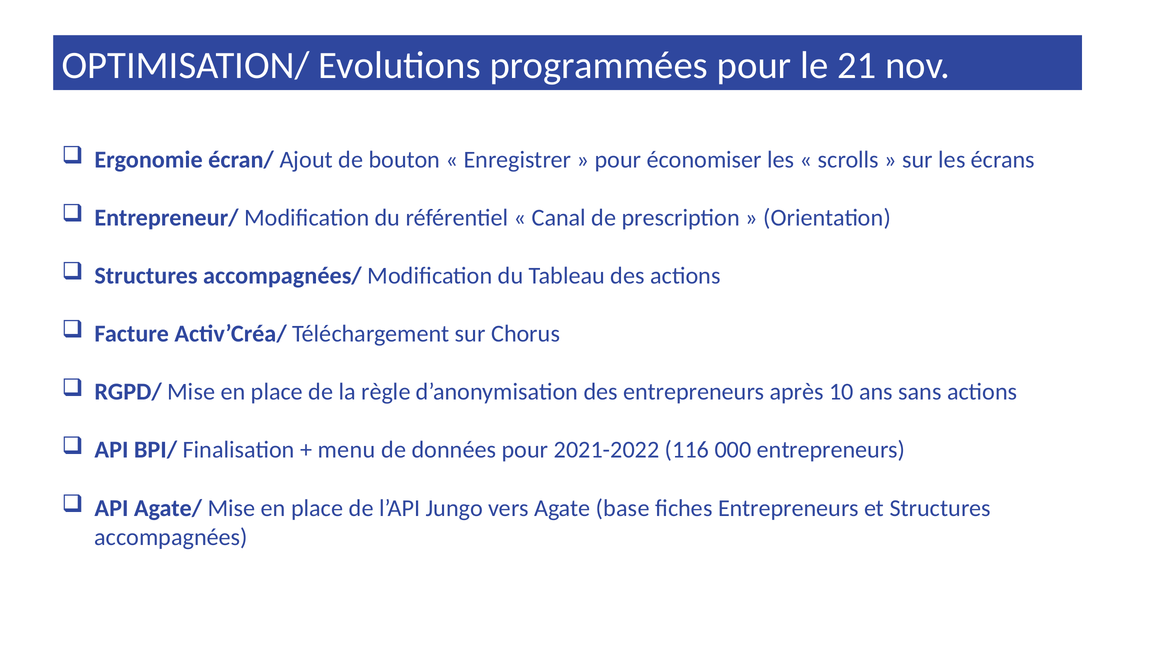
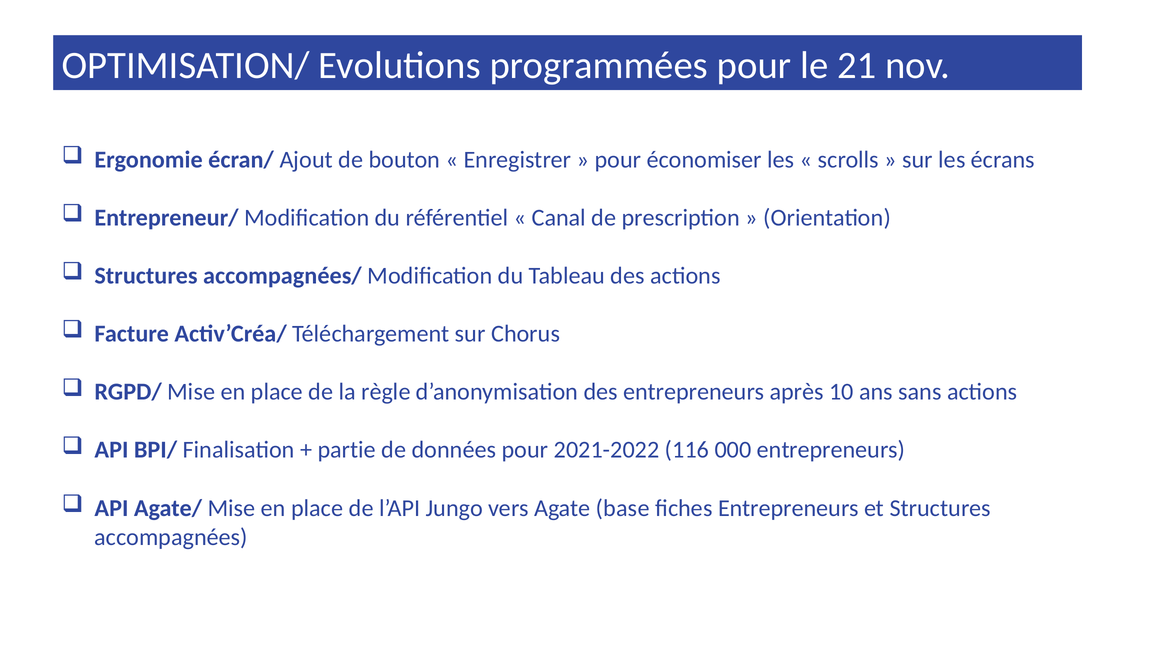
menu: menu -> partie (347, 450)
